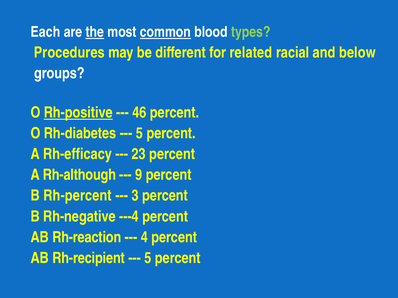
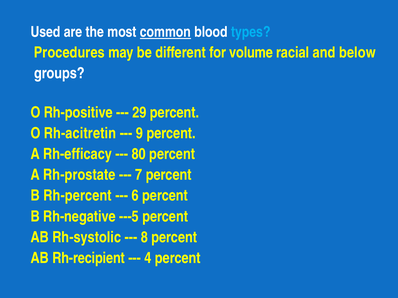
Each: Each -> Used (45, 32)
the underline: present -> none (95, 32)
types colour: light green -> light blue (251, 32)
related: related -> volume (251, 53)
Rh-positive underline: present -> none (78, 113)
46: 46 -> 29 (139, 113)
Rh-diabetes: Rh-diabetes -> Rh-acitretin (80, 134)
5: 5 -> 9 (139, 134)
23: 23 -> 80 (139, 154)
Rh-although: Rh-although -> Rh-prostate (79, 175)
9: 9 -> 7 (139, 175)
3: 3 -> 6 (135, 196)
---4: ---4 -> ---5 (129, 217)
Rh-reaction: Rh-reaction -> Rh-systolic (87, 238)
4: 4 -> 8 (144, 238)
5: 5 -> 4 (148, 258)
